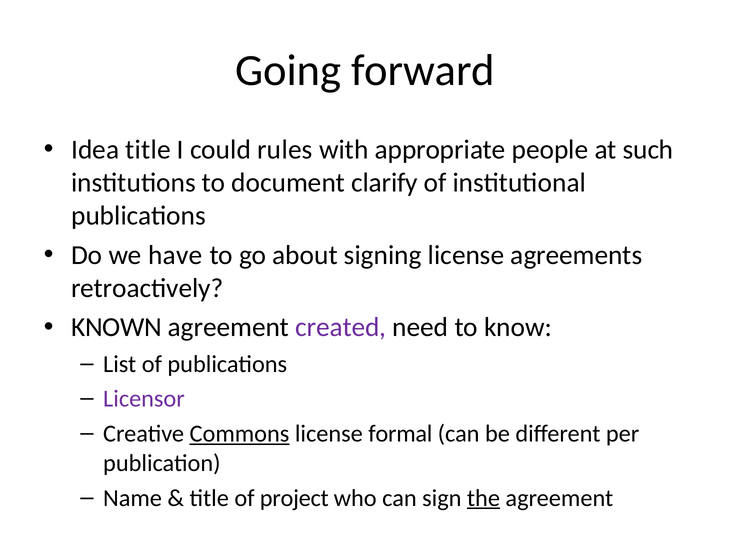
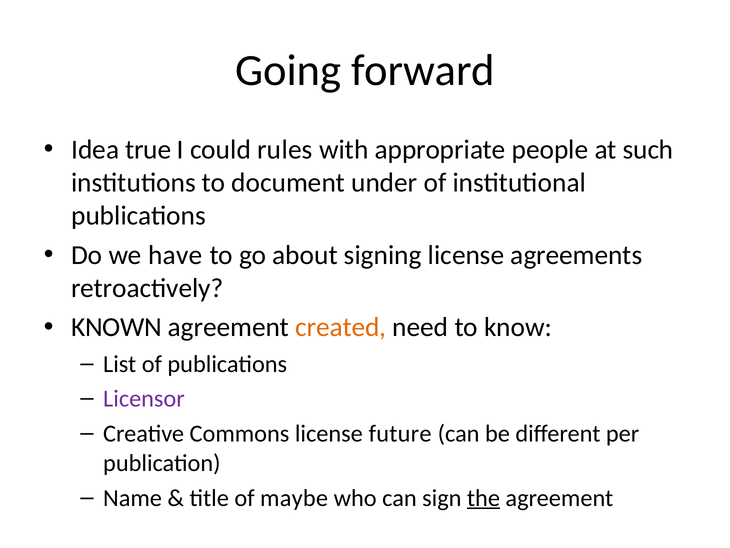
Idea title: title -> true (148, 150)
clarify: clarify -> under (384, 183)
created colour: purple -> orange (341, 327)
Commons underline: present -> none (239, 433)
formal: formal -> future (400, 433)
project: project -> maybe (294, 498)
